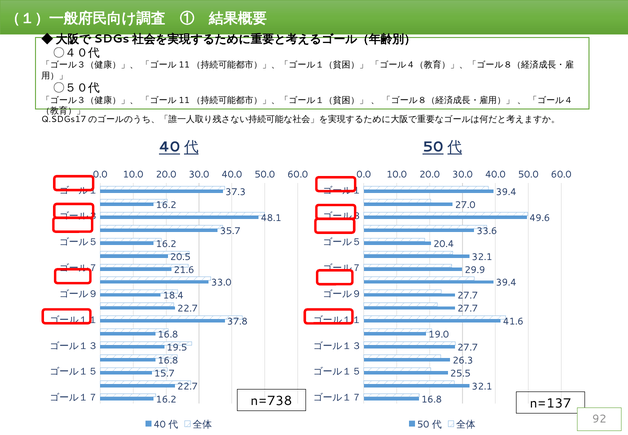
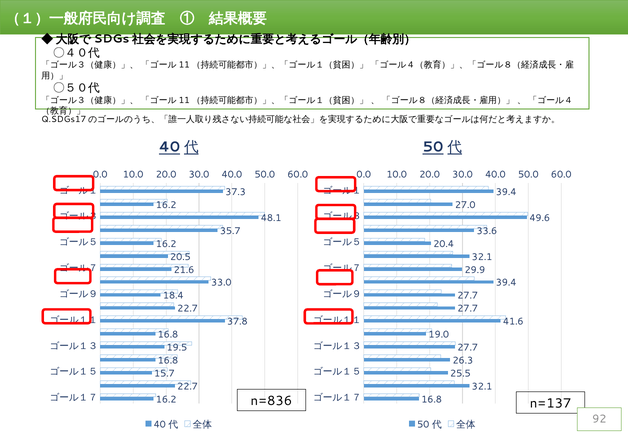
n=738: n=738 -> n=836 (271, 401)
